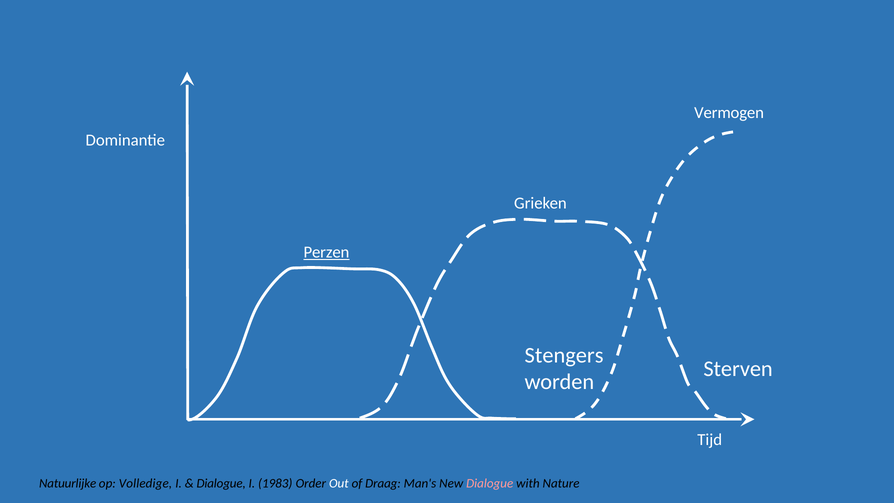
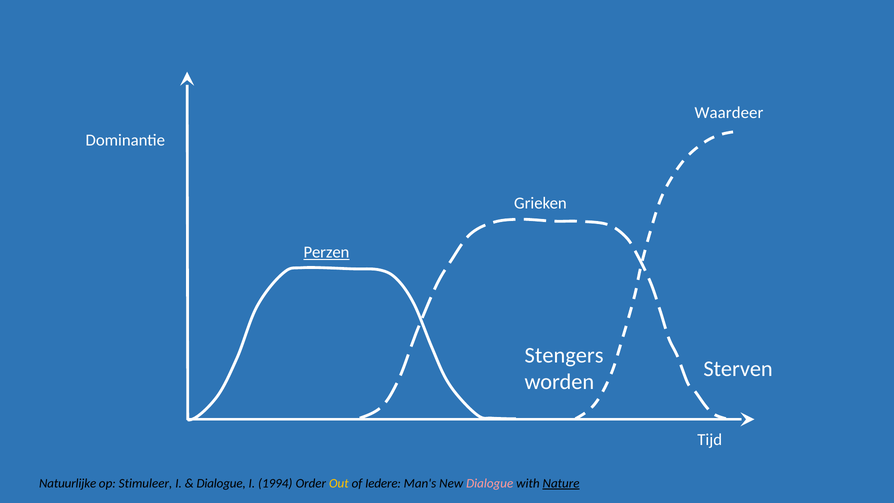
Vermogen: Vermogen -> Waardeer (729, 113)
Volledige: Volledige -> Stimuleer (146, 483)
1983: 1983 -> 1994 (275, 483)
Out colour: white -> yellow (339, 483)
Draag: Draag -> Iedere (383, 483)
Nature underline: none -> present (561, 483)
